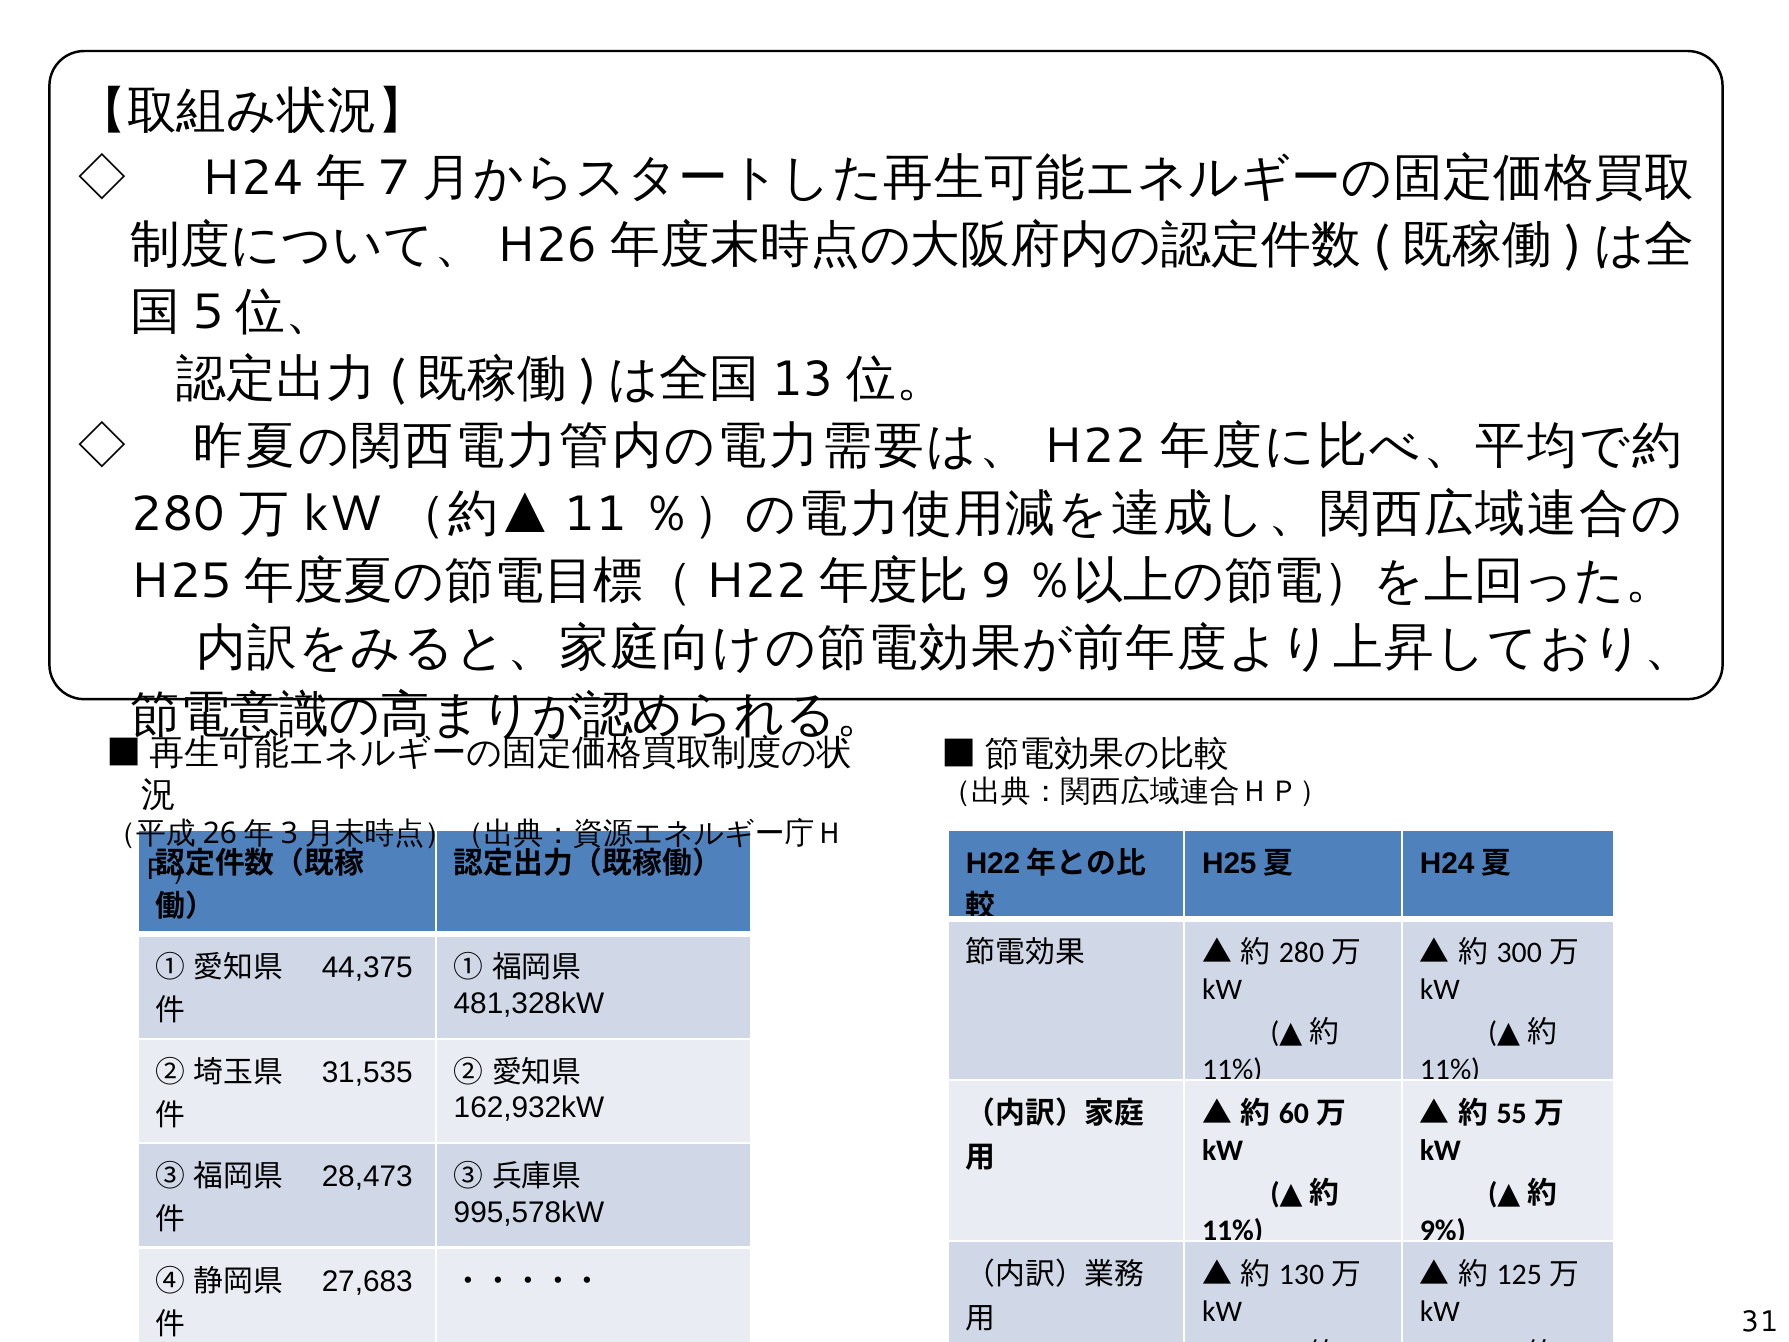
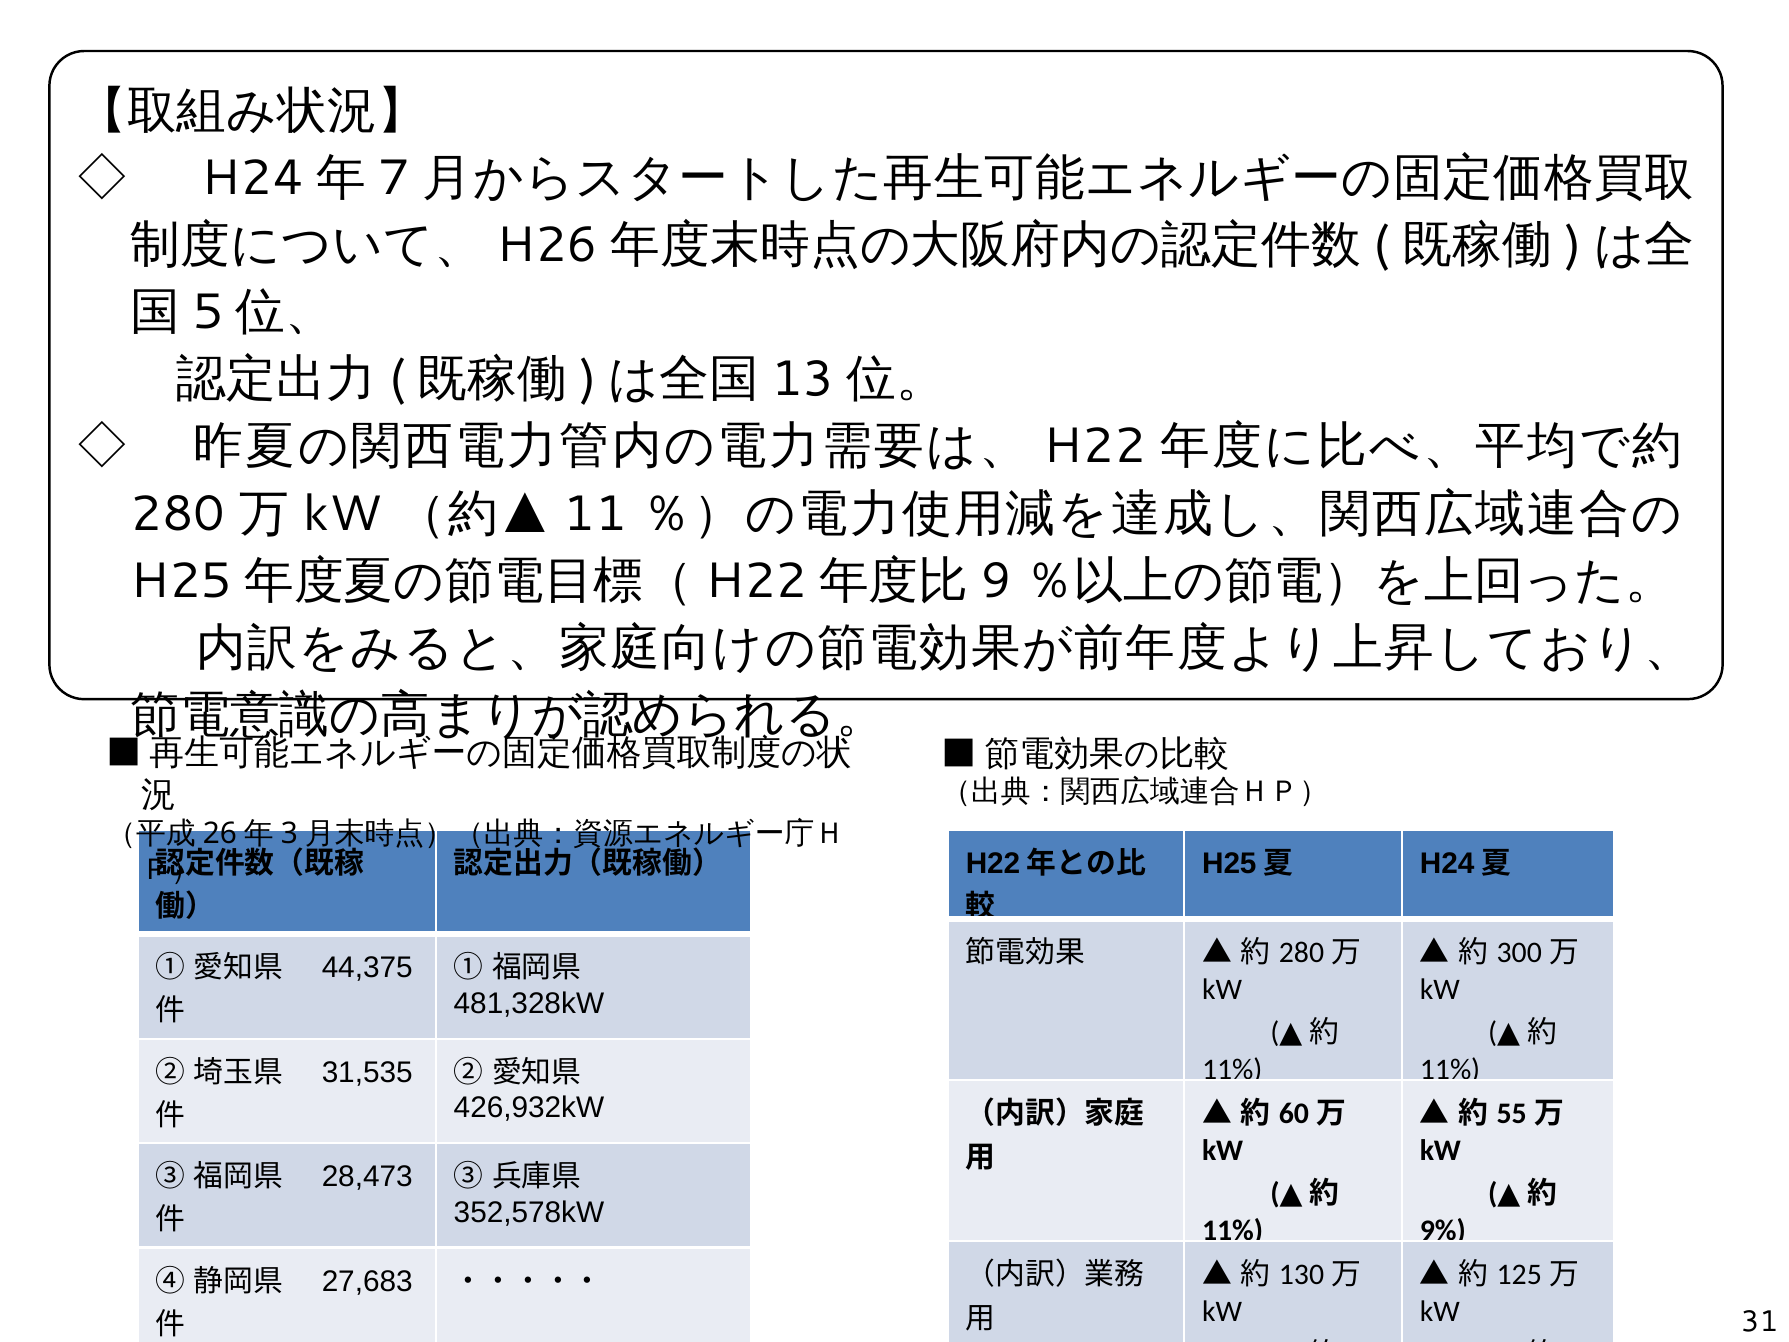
162,932kW: 162,932kW -> 426,932kW (529, 1108)
995,578kW: 995,578kW -> 352,578kW (529, 1212)
